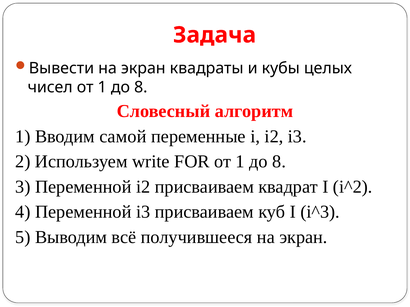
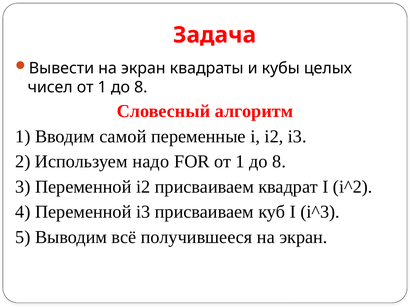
write: write -> надо (151, 162)
